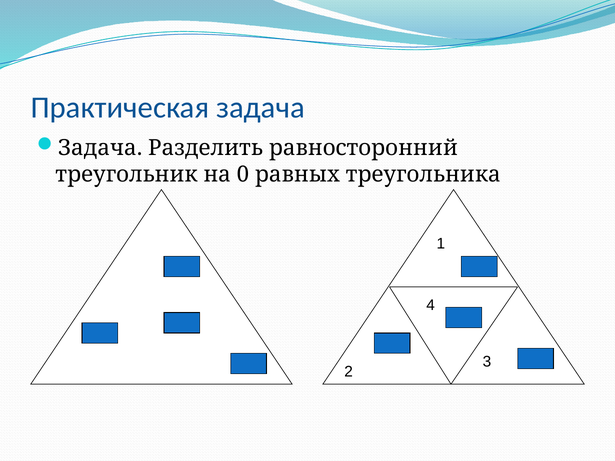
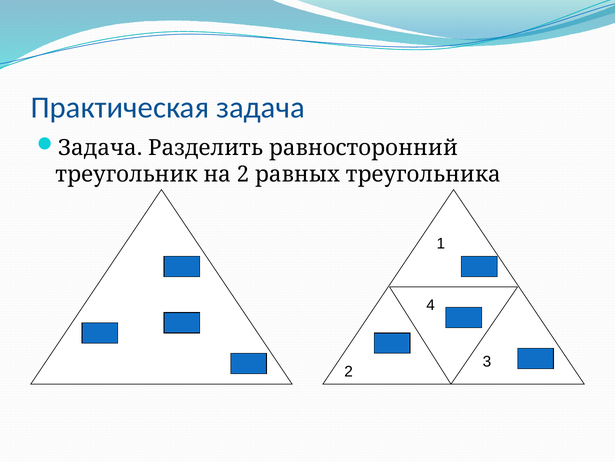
на 0: 0 -> 2 (243, 175)
